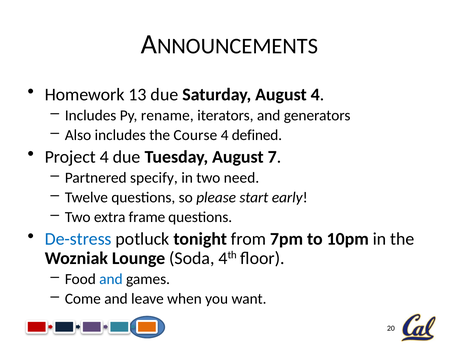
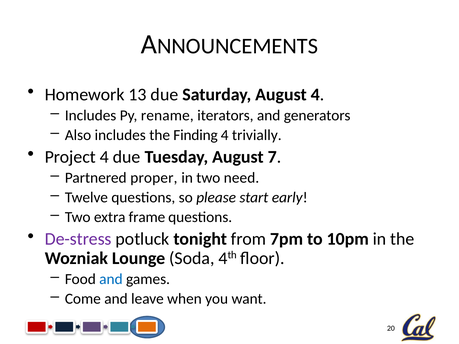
Course: Course -> Finding (196, 135)
defined: defined -> trivially (257, 135)
specify: specify -> proper (154, 178)
De-stress colour: blue -> purple (78, 239)
